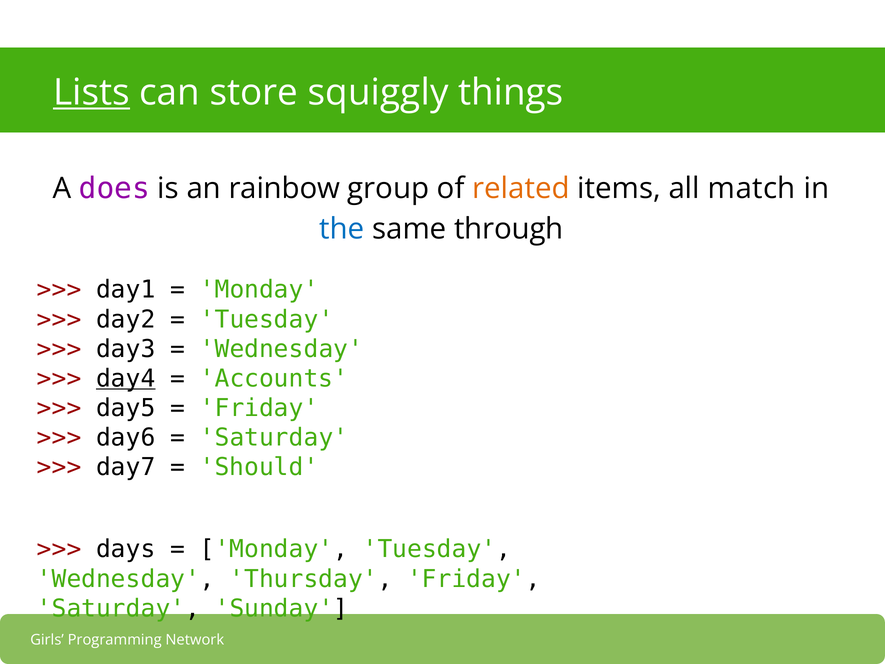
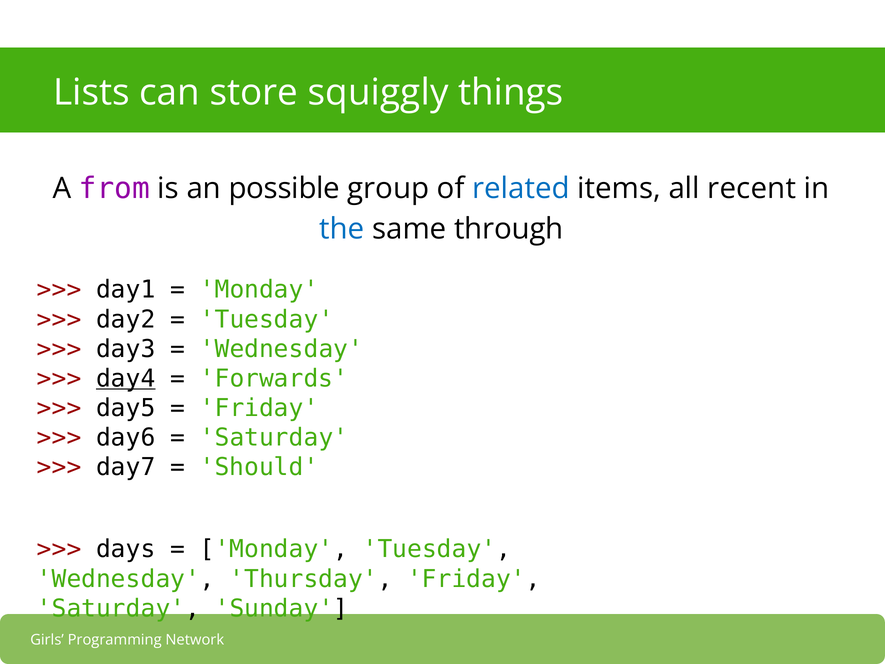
Lists underline: present -> none (91, 93)
does: does -> from (114, 188)
rainbow: rainbow -> possible (284, 188)
related colour: orange -> blue (521, 188)
match: match -> recent (752, 188)
Accounts: Accounts -> Forwards (274, 378)
